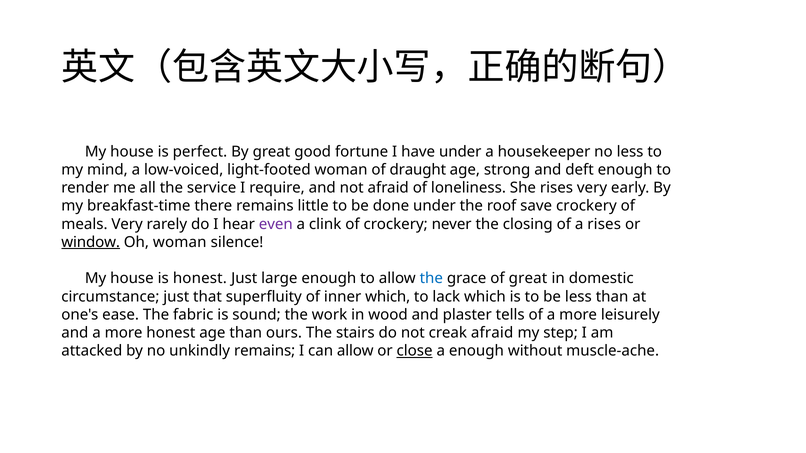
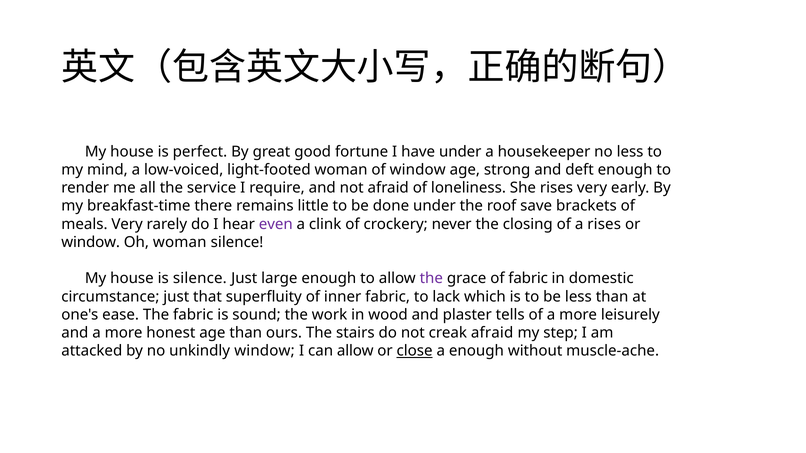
of draught: draught -> window (418, 170)
save crockery: crockery -> brackets (586, 206)
window underline: present -> none (91, 242)
is honest: honest -> silence (200, 279)
the colour: blue -> purple (431, 279)
of great: great -> fabric (528, 279)
inner which: which -> fabric (388, 297)
unkindly remains: remains -> window (264, 351)
